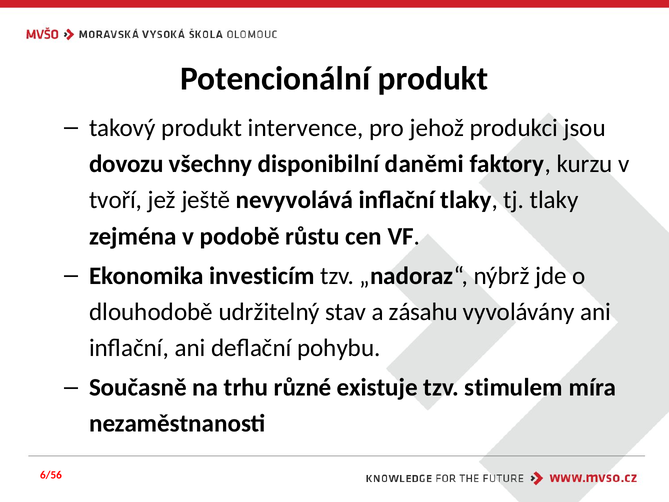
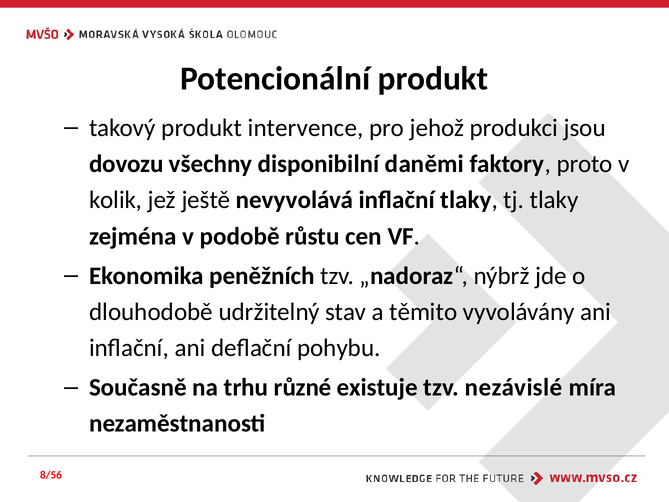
kurzu: kurzu -> proto (585, 164)
tvoří: tvoří -> kolik (116, 200)
investicím: investicím -> peněžních (262, 276)
zásahu: zásahu -> těmito (423, 312)
stimulem: stimulem -> nezávislé (514, 387)
6/56: 6/56 -> 8/56 (51, 475)
